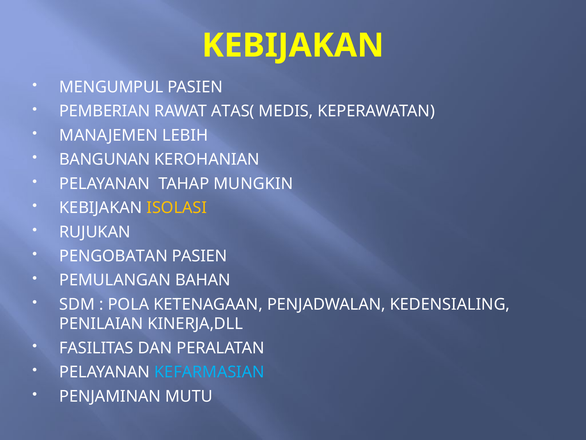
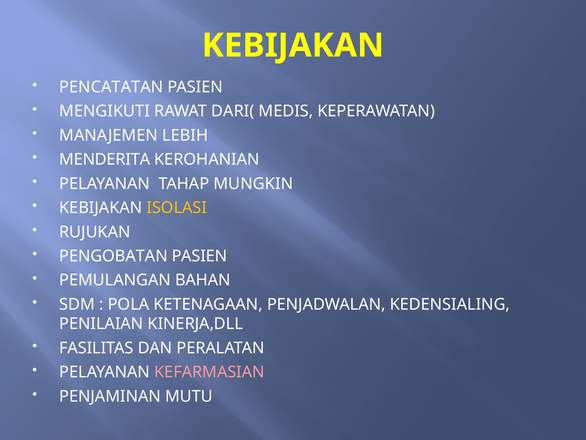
MENGUMPUL: MENGUMPUL -> PENCATATAN (111, 87)
PEMBERIAN: PEMBERIAN -> MENGIKUTI (105, 111)
ATAS(: ATAS( -> DARI( (233, 111)
BANGUNAN: BANGUNAN -> MENDERITA (105, 159)
KEFARMASIAN colour: light blue -> pink (209, 372)
